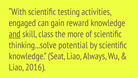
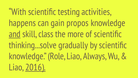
engaged: engaged -> happens (22, 23)
reward: reward -> propos (78, 23)
potential: potential -> gradually (73, 45)
Seat: Seat -> Role (57, 56)
2016 underline: none -> present (35, 67)
